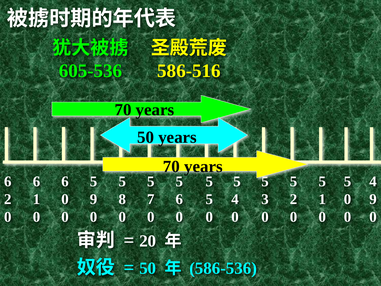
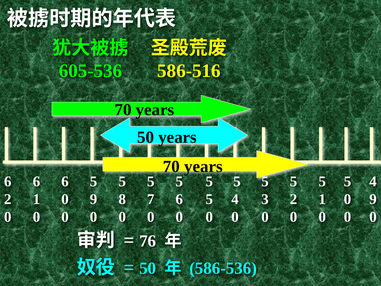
20: 20 -> 76 (148, 241)
